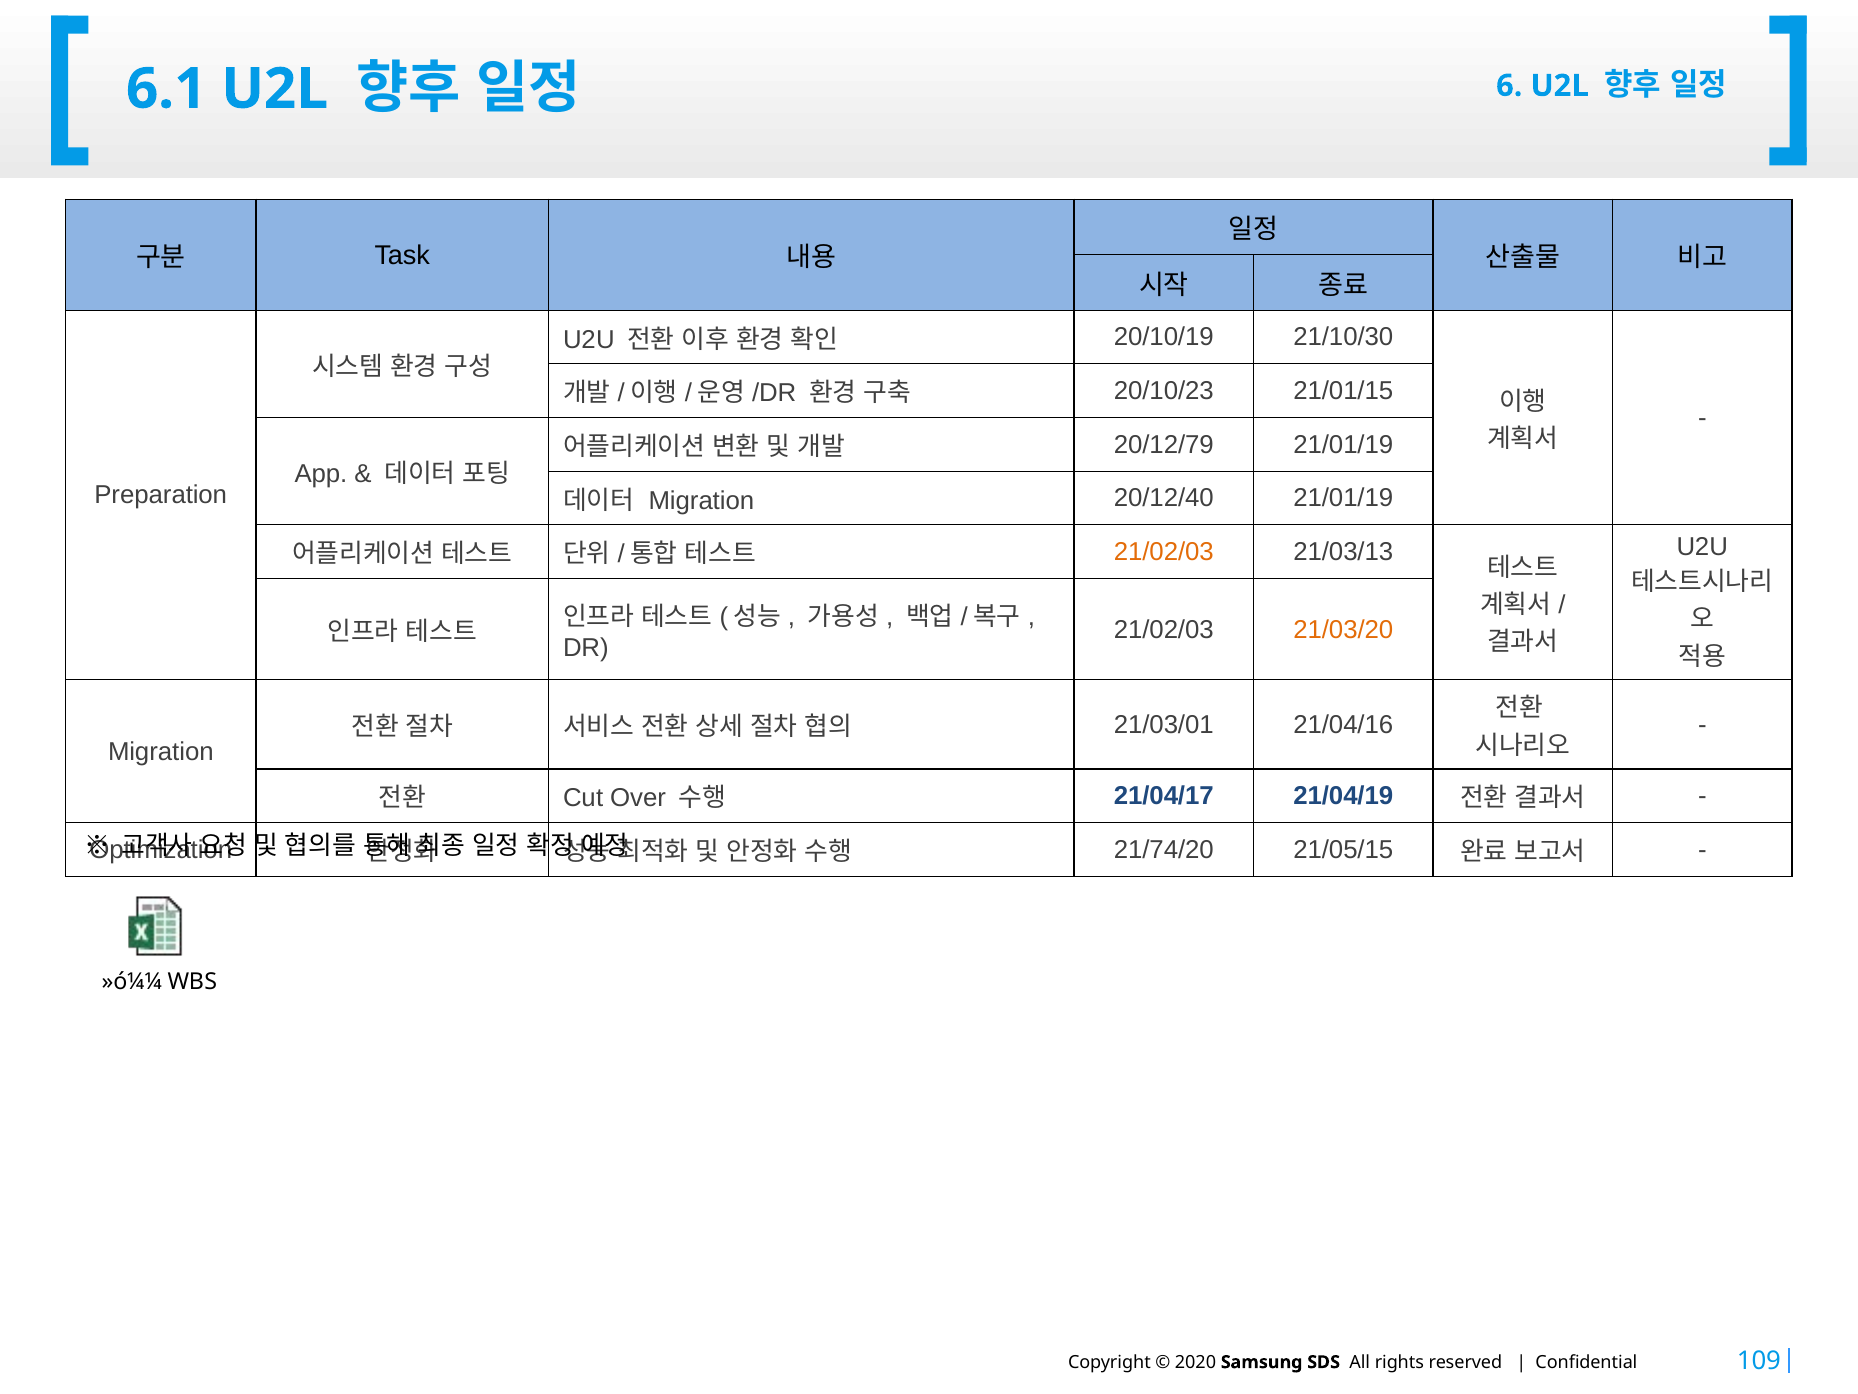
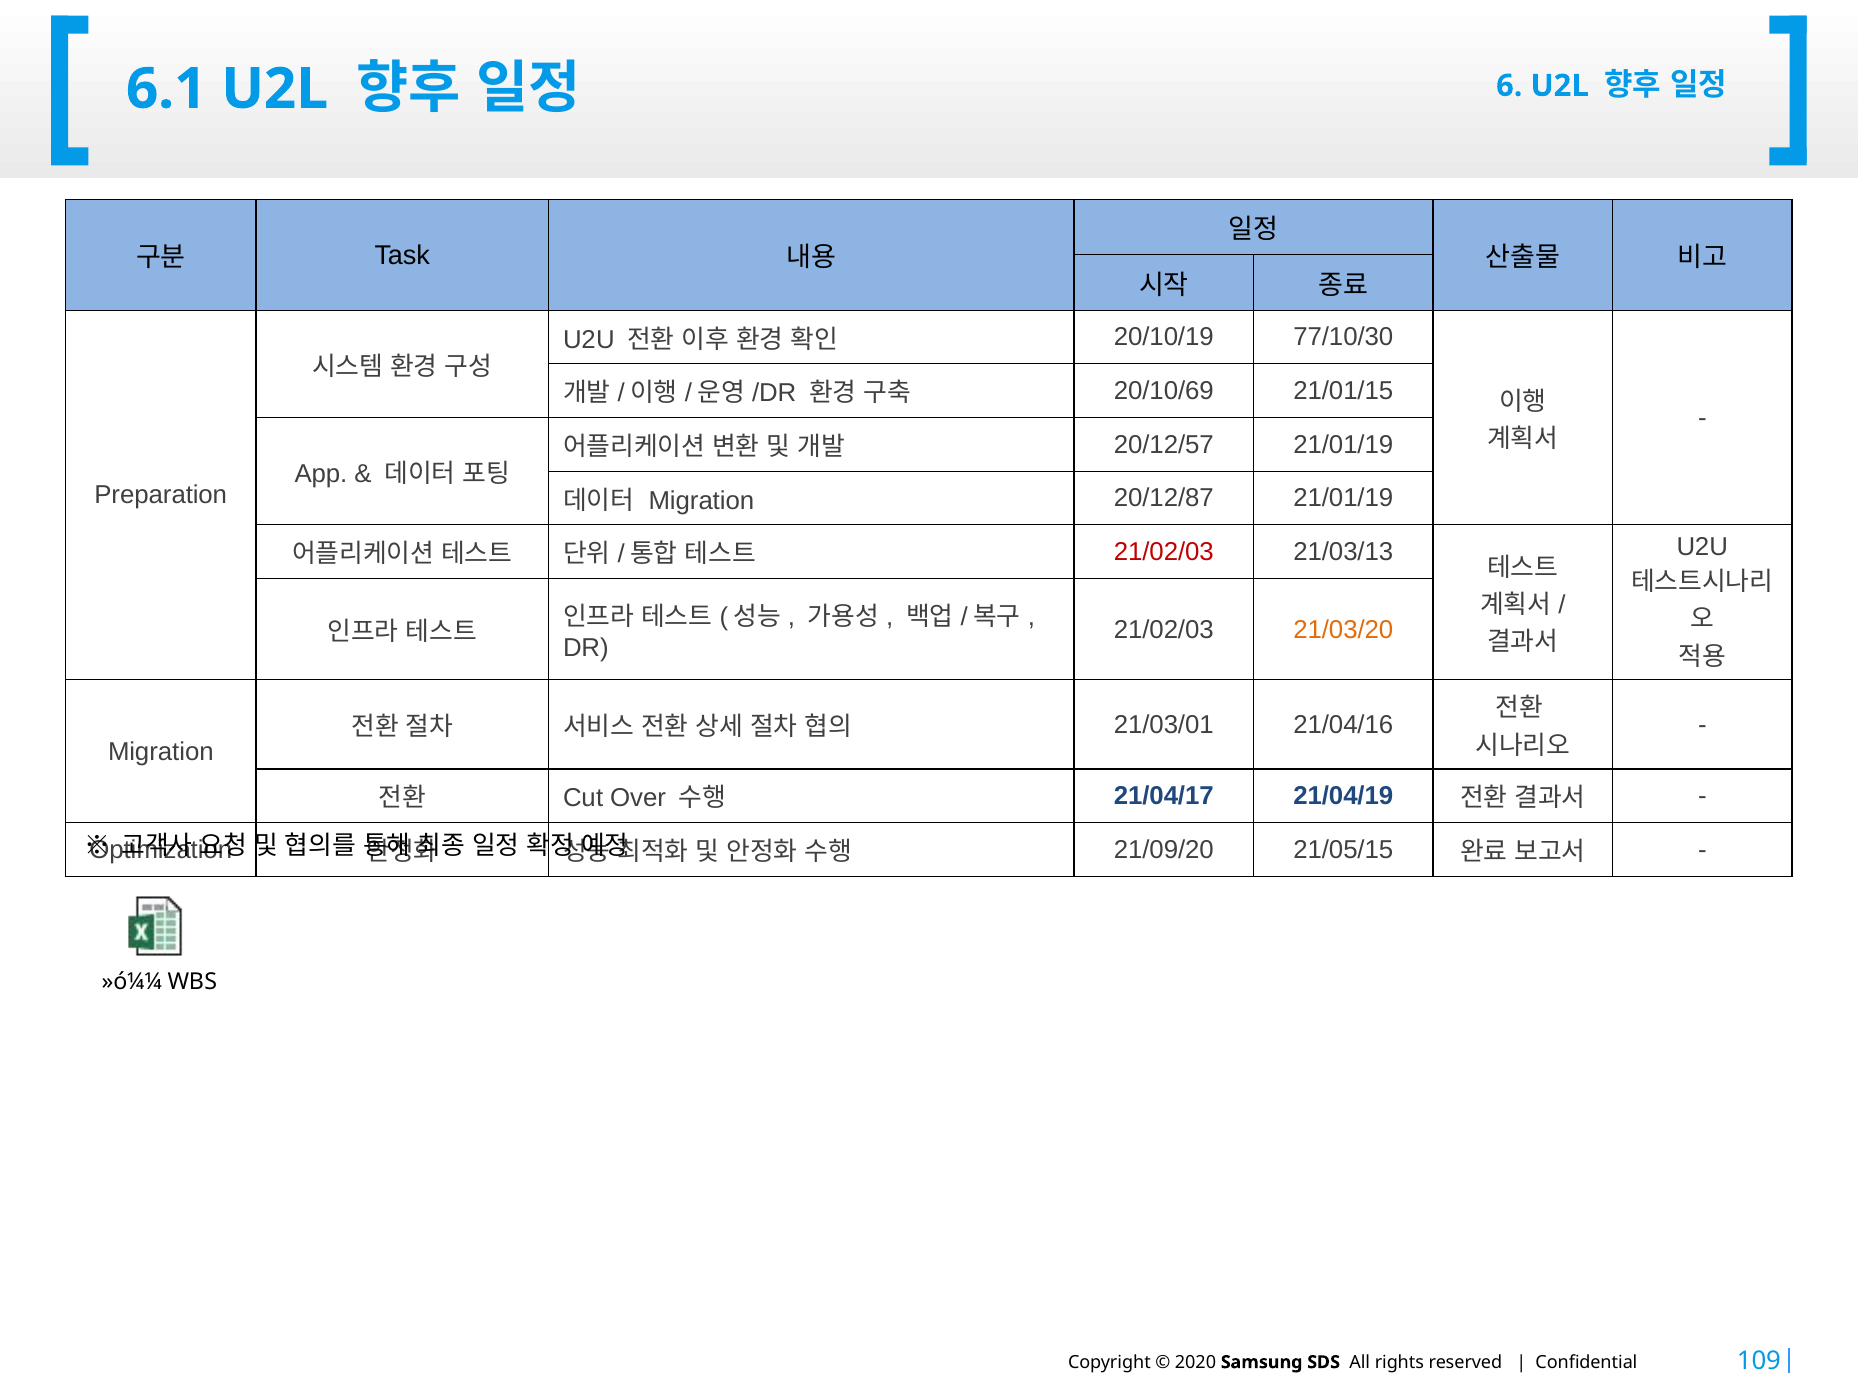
21/10/30: 21/10/30 -> 77/10/30 (1343, 337)
20/10/23: 20/10/23 -> 20/10/69 (1164, 391)
20/12/79: 20/12/79 -> 20/12/57 (1164, 444)
20/12/40: 20/12/40 -> 20/12/87 (1164, 498)
21/02/03 colour: orange -> red (1164, 552)
21/74/20: 21/74/20 -> 21/09/20 (1164, 849)
